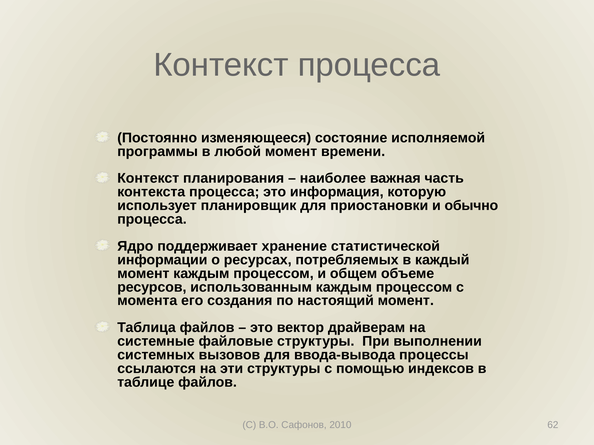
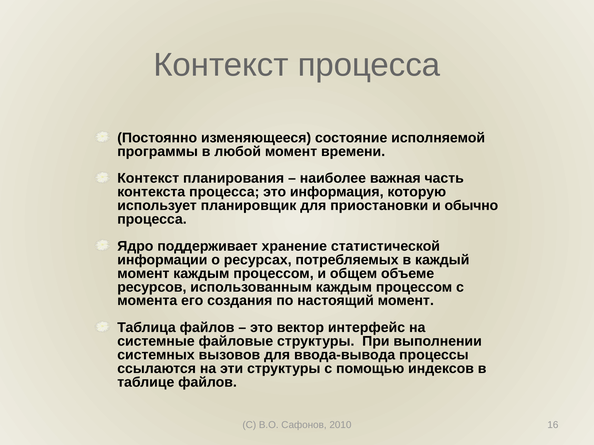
драйверам: драйверам -> интерфейс (367, 328)
62: 62 -> 16 (553, 425)
